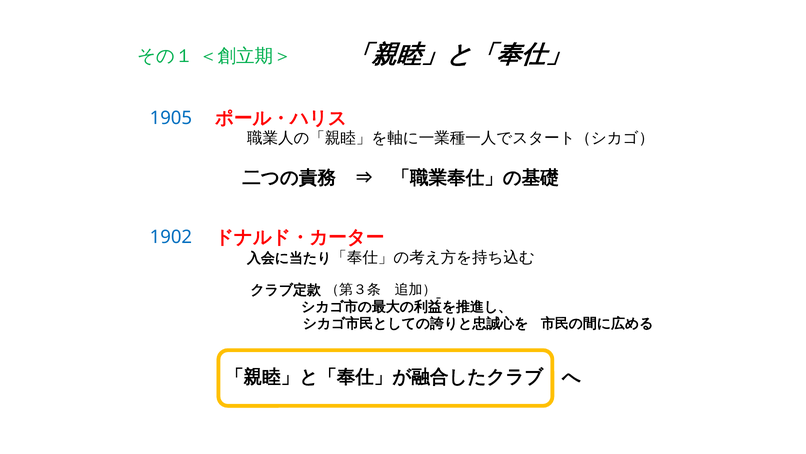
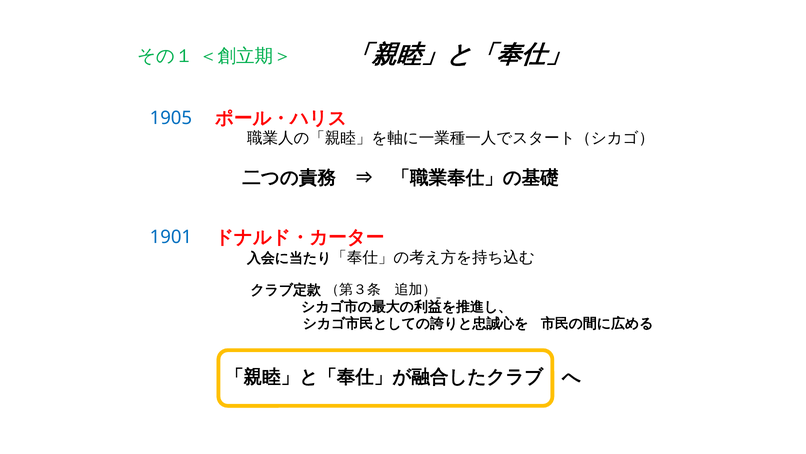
1902: 1902 -> 1901 (171, 237)
